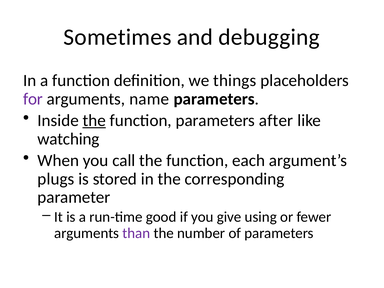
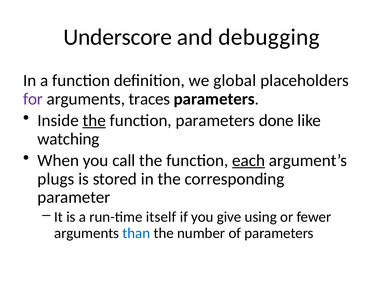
Sometimes: Sometimes -> Underscore (118, 37)
things: things -> global (235, 81)
name: name -> traces (149, 99)
after: after -> done (276, 121)
each underline: none -> present (249, 160)
good: good -> itself (161, 217)
than colour: purple -> blue (136, 233)
